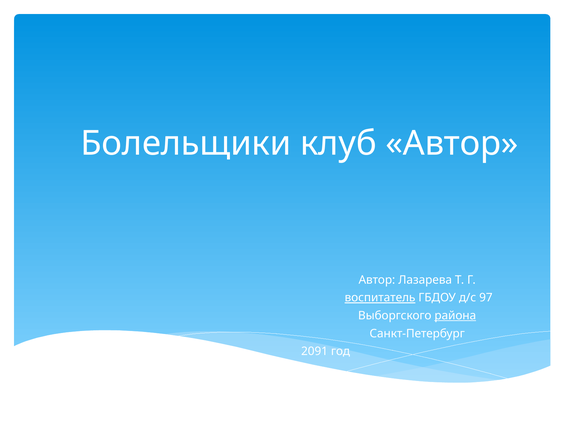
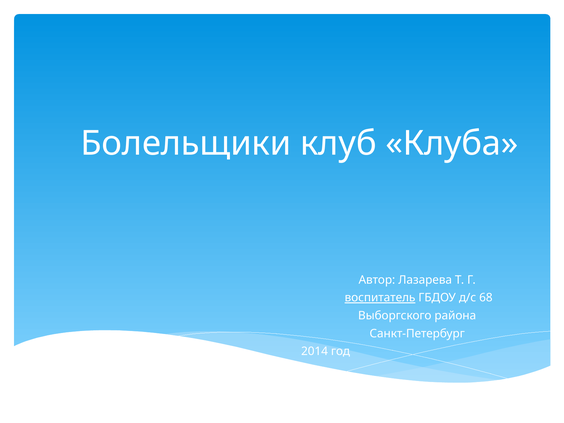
клуб Автор: Автор -> Клуба (452, 143)
97: 97 -> 68 (486, 298)
района underline: present -> none (455, 316)
2091: 2091 -> 2014 (315, 351)
